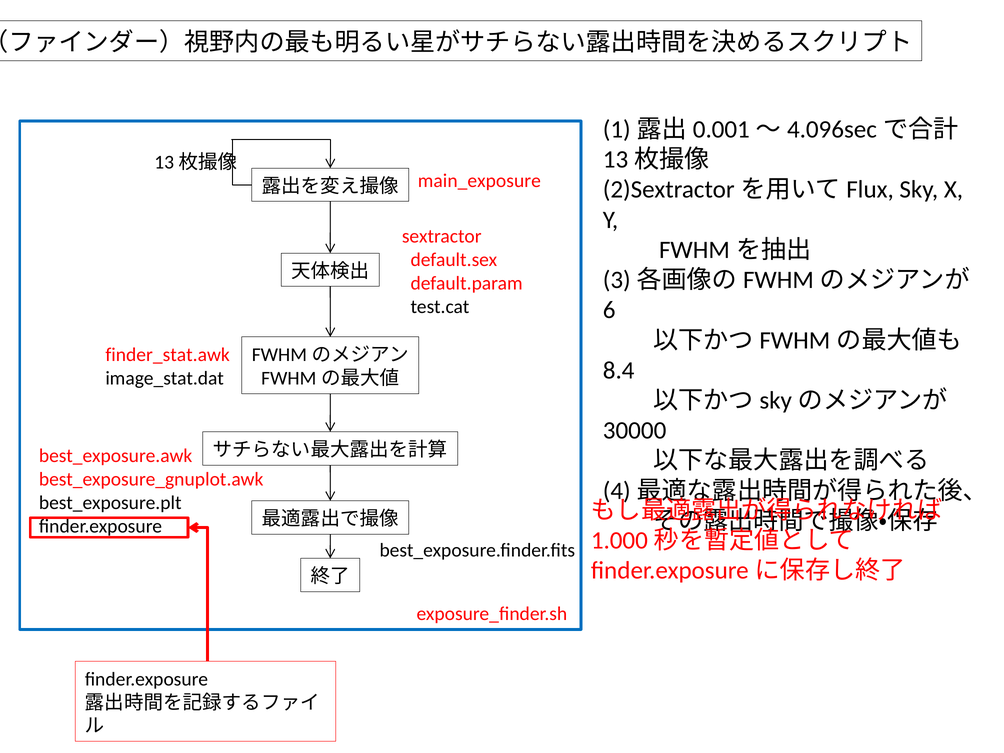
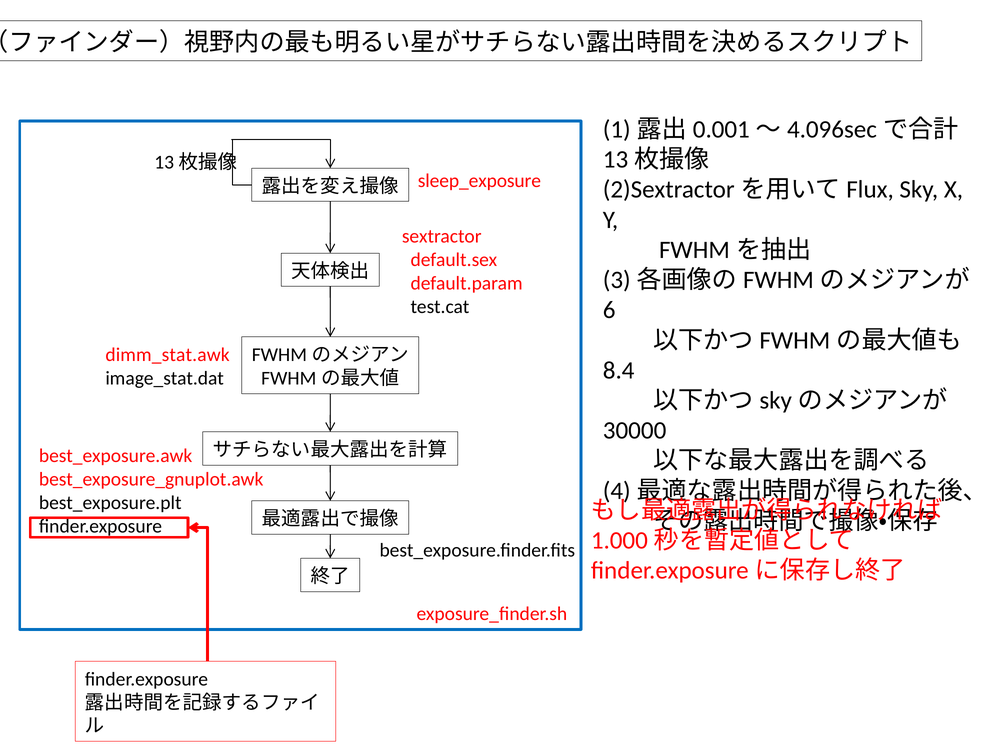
main_exposure: main_exposure -> sleep_exposure (479, 181)
finder_stat.awk: finder_stat.awk -> dimm_stat.awk (168, 355)
